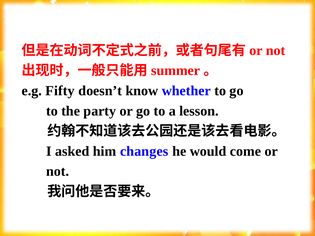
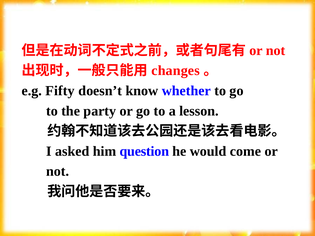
summer: summer -> changes (176, 71)
changes: changes -> question (144, 151)
